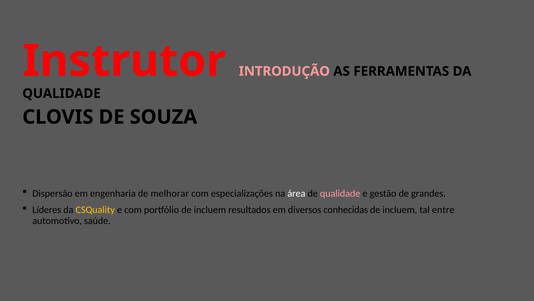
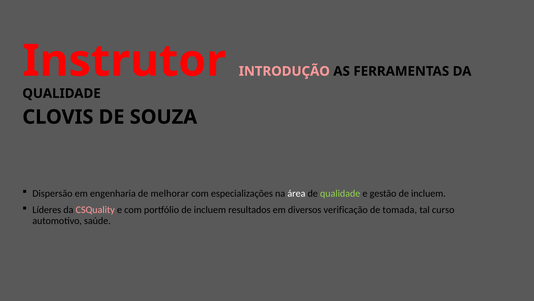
qualidade colour: pink -> light green (340, 193)
gestão de grandes: grandes -> incluem (428, 193)
CSQuality colour: yellow -> pink (95, 209)
conhecidas: conhecidas -> verificação (346, 209)
incluem: incluem -> tomada (400, 209)
entre: entre -> curso (443, 209)
